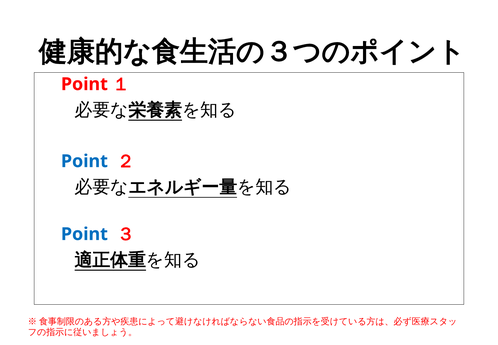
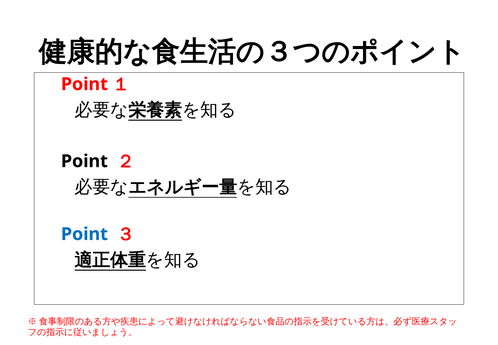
Point colour: blue -> black (84, 161)
